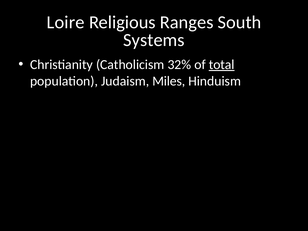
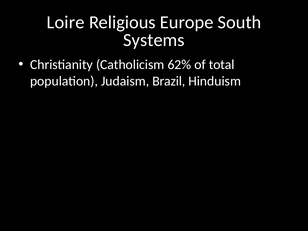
Ranges: Ranges -> Europe (187, 22)
32%: 32% -> 62% (179, 65)
total underline: present -> none (222, 65)
Miles: Miles -> Brazil (169, 81)
